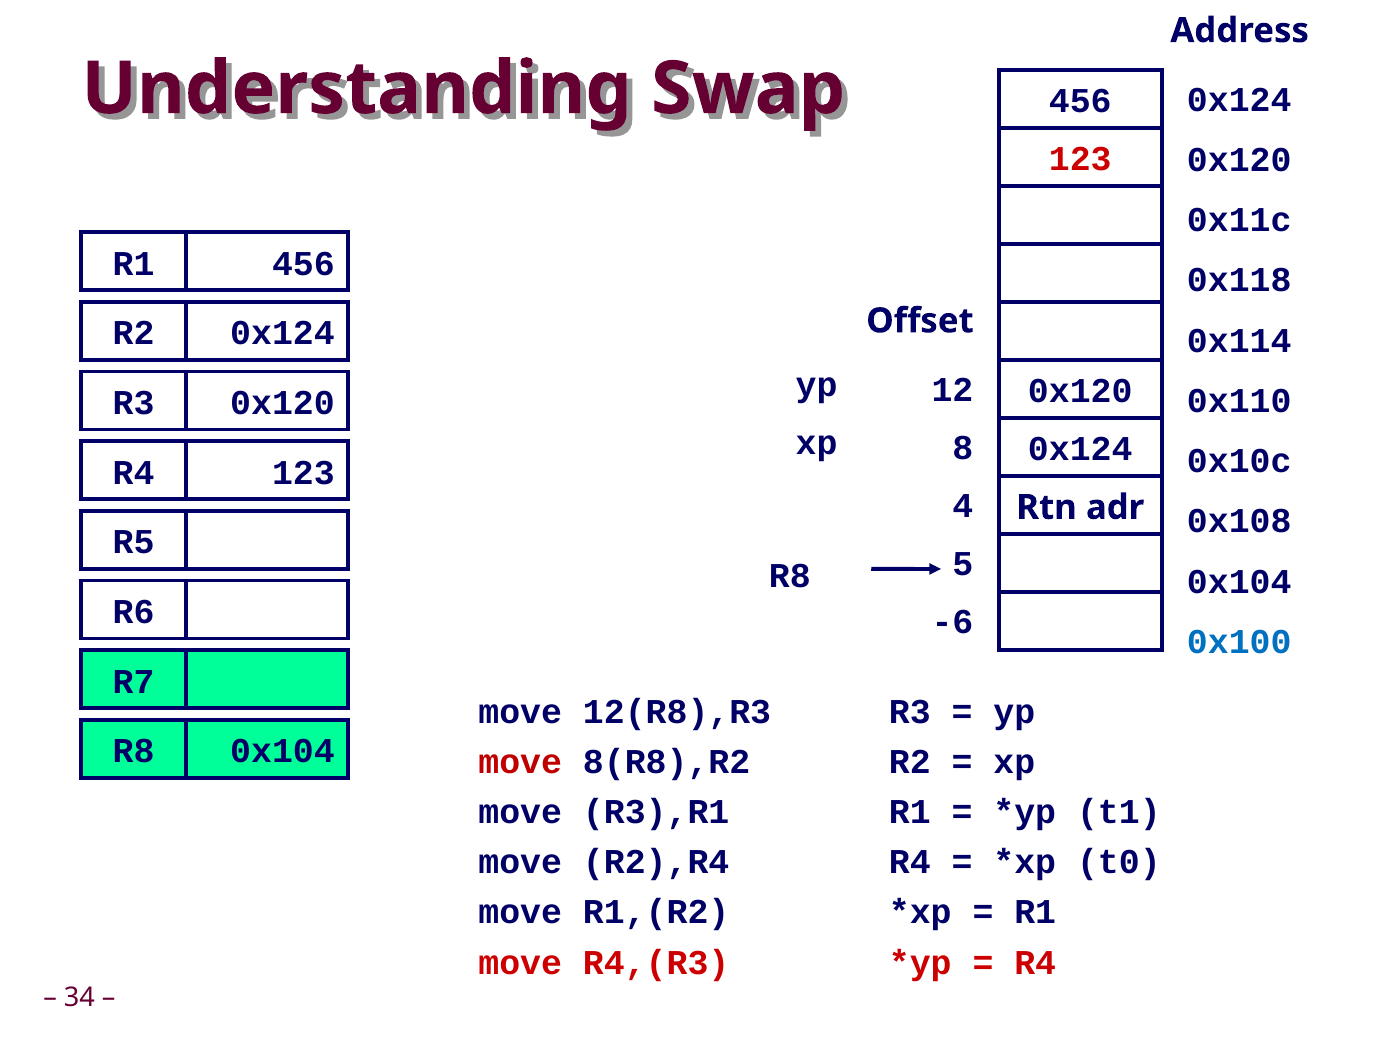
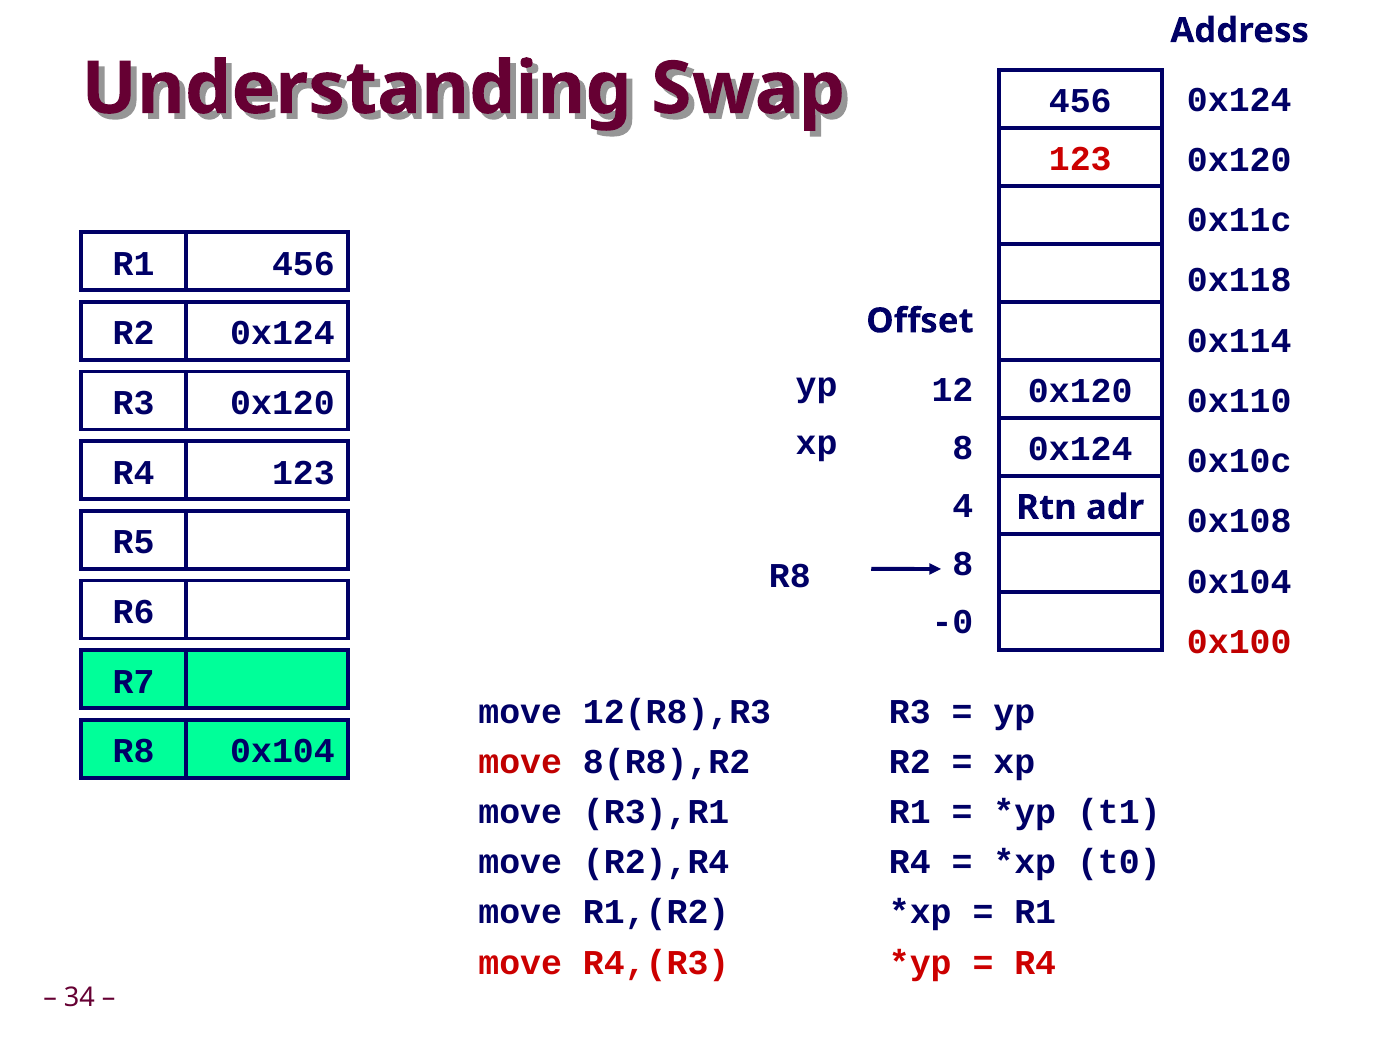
R8 5: 5 -> 8 (963, 565)
-6: -6 -> -0 (952, 623)
0x100 colour: blue -> red (1239, 642)
